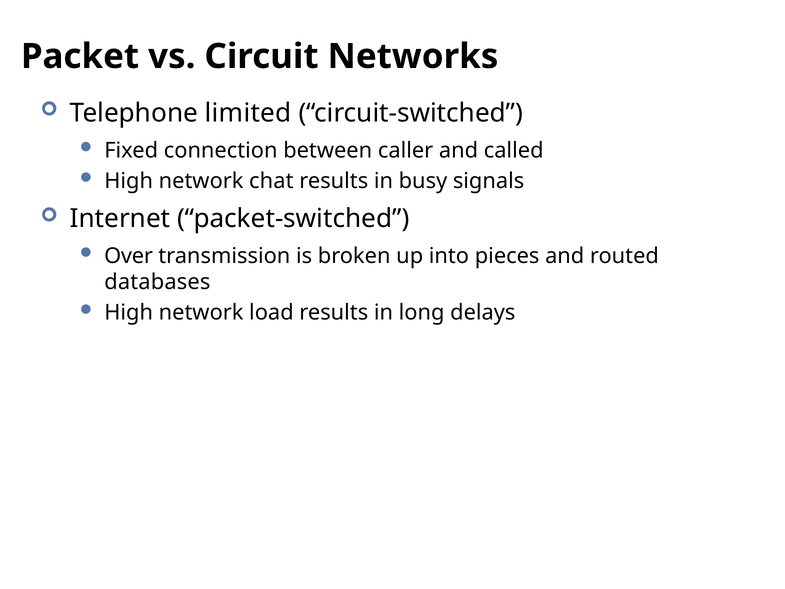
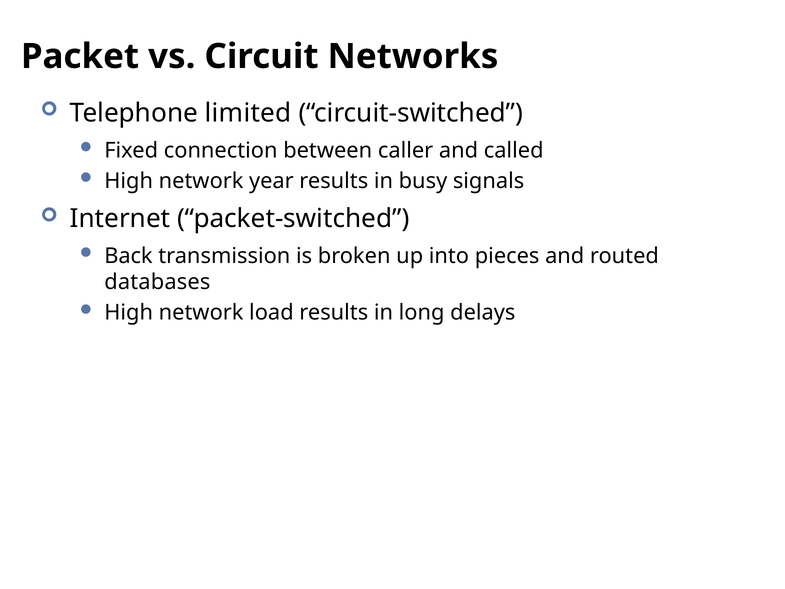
chat: chat -> year (271, 181)
Over: Over -> Back (128, 256)
